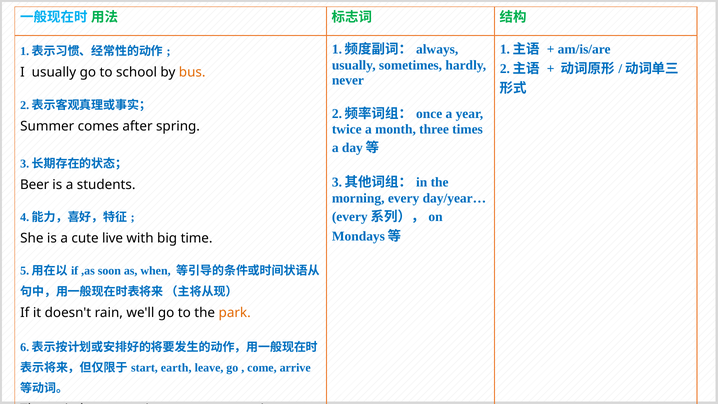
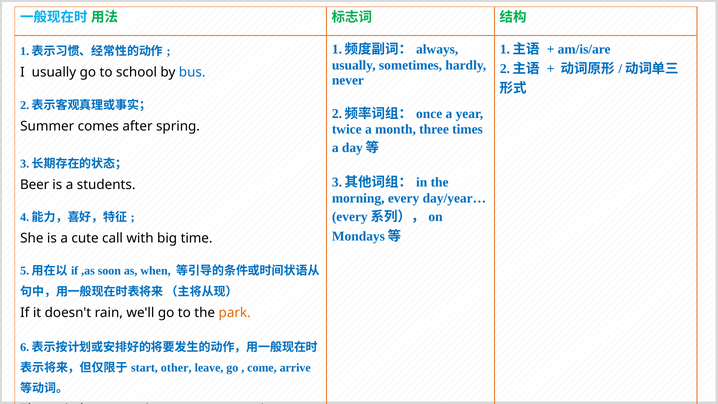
bus colour: orange -> blue (192, 72)
live: live -> call (113, 238)
earth: earth -> other (176, 368)
